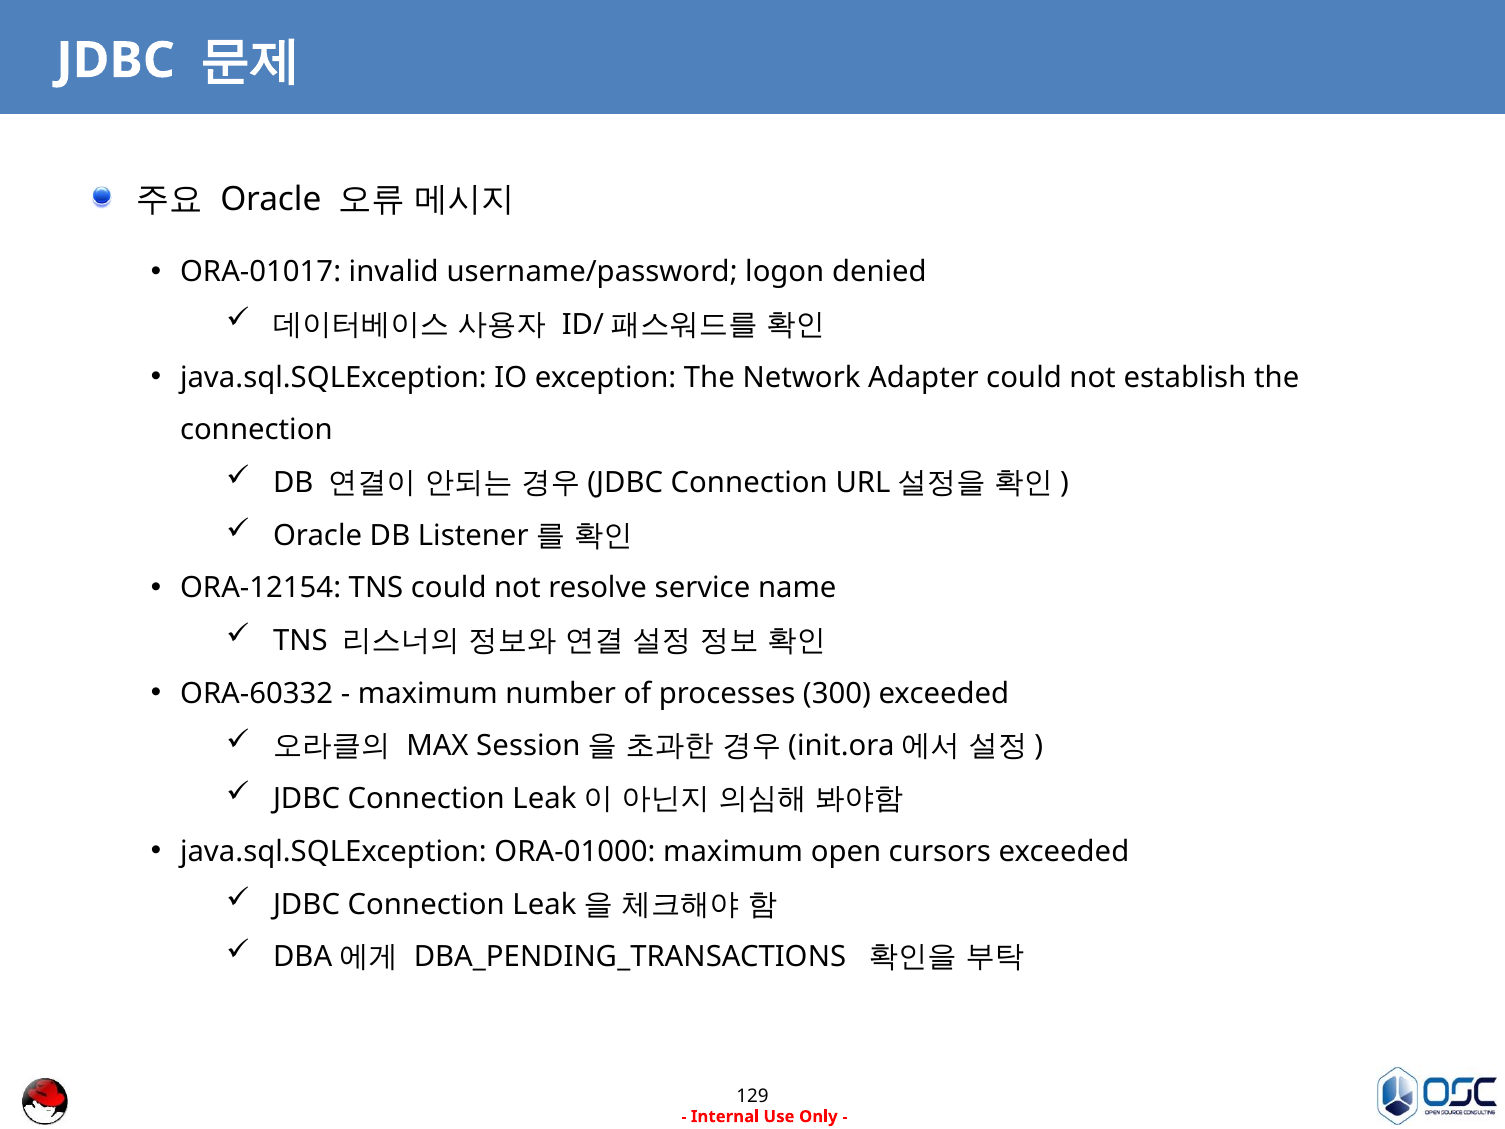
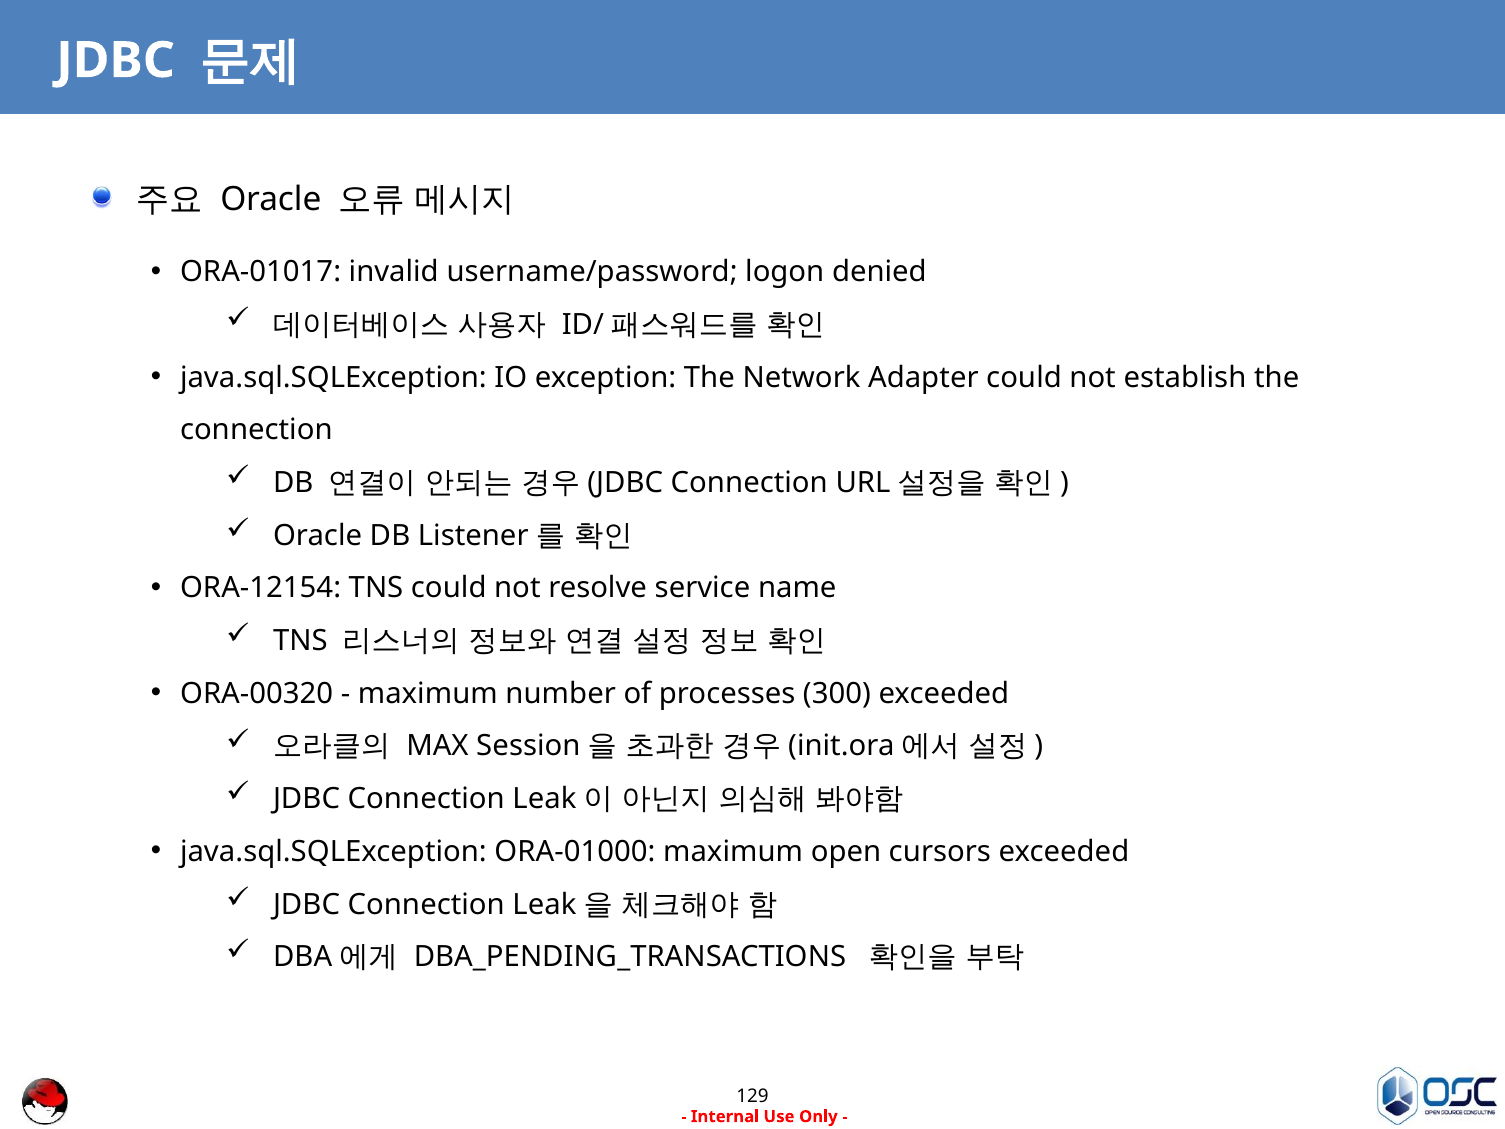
ORA-60332: ORA-60332 -> ORA-00320 (257, 693)
